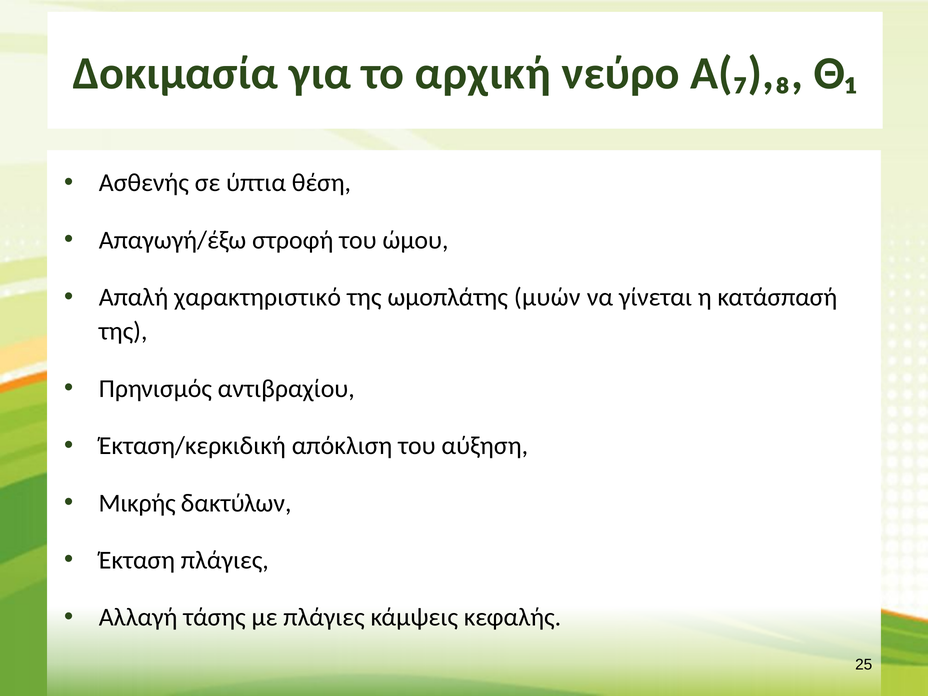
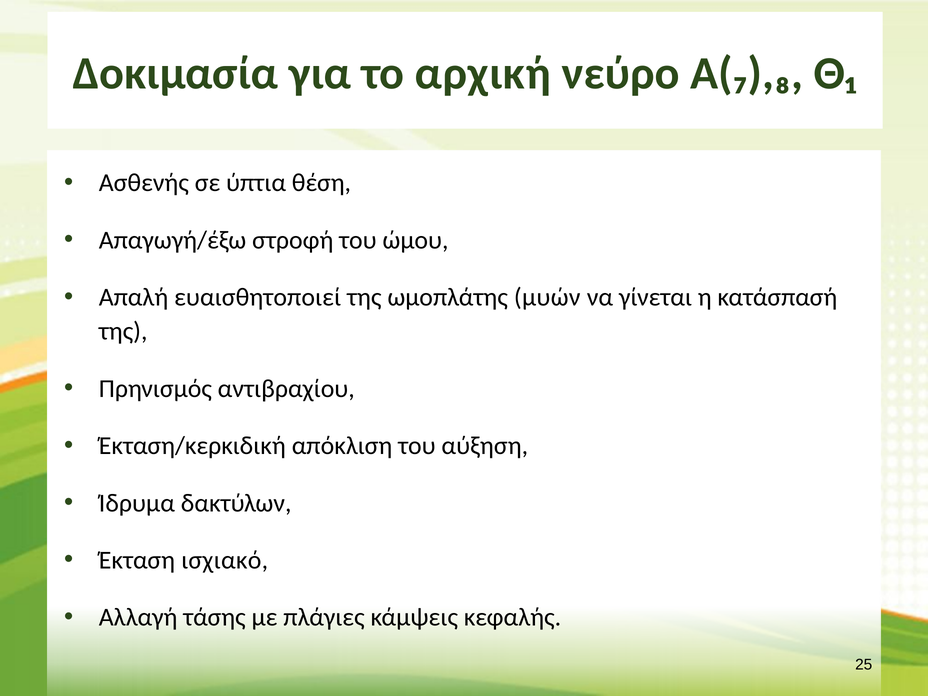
χαρακτηριστικό: χαρακτηριστικό -> ευαισθητοποιεί (258, 297)
Μικρής: Μικρής -> Ίδρυμα (137, 503)
Έκταση πλάγιες: πλάγιες -> ισχιακό (225, 560)
